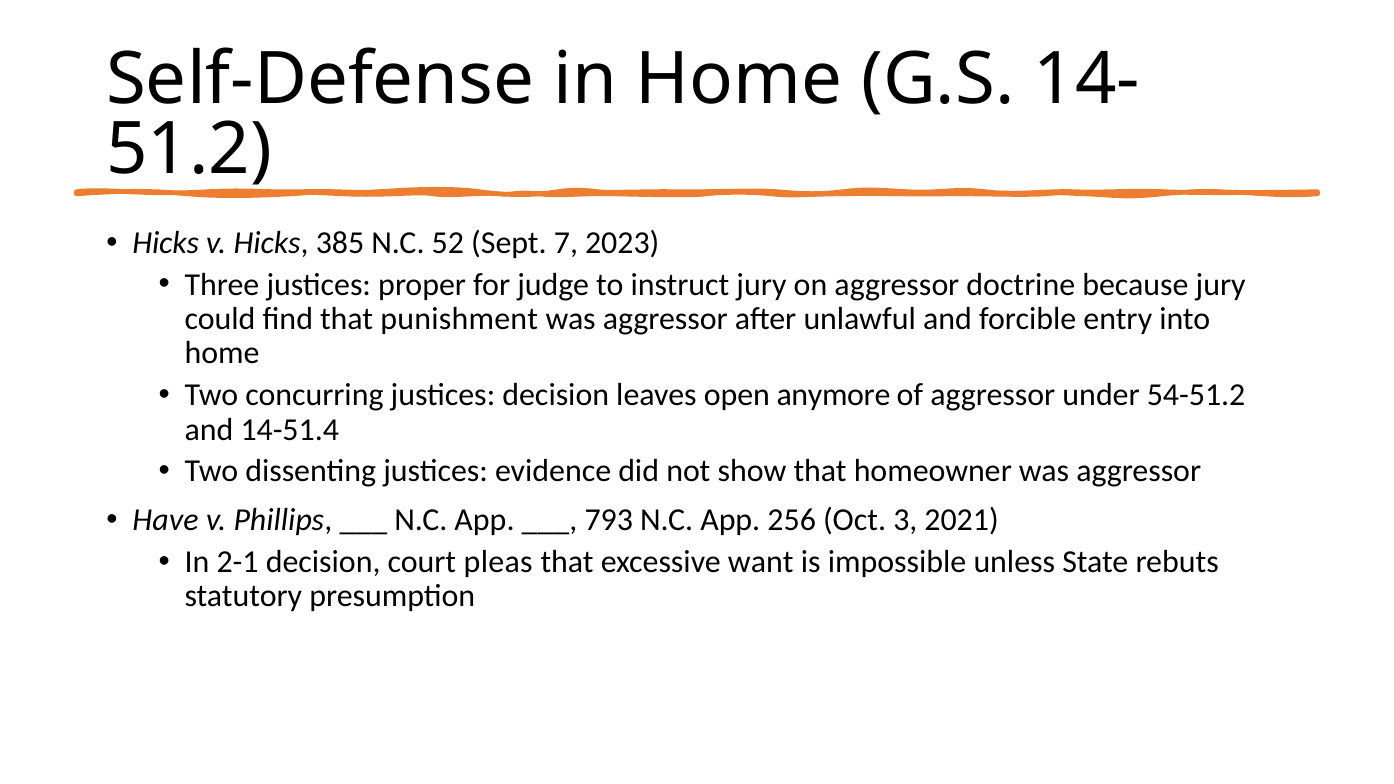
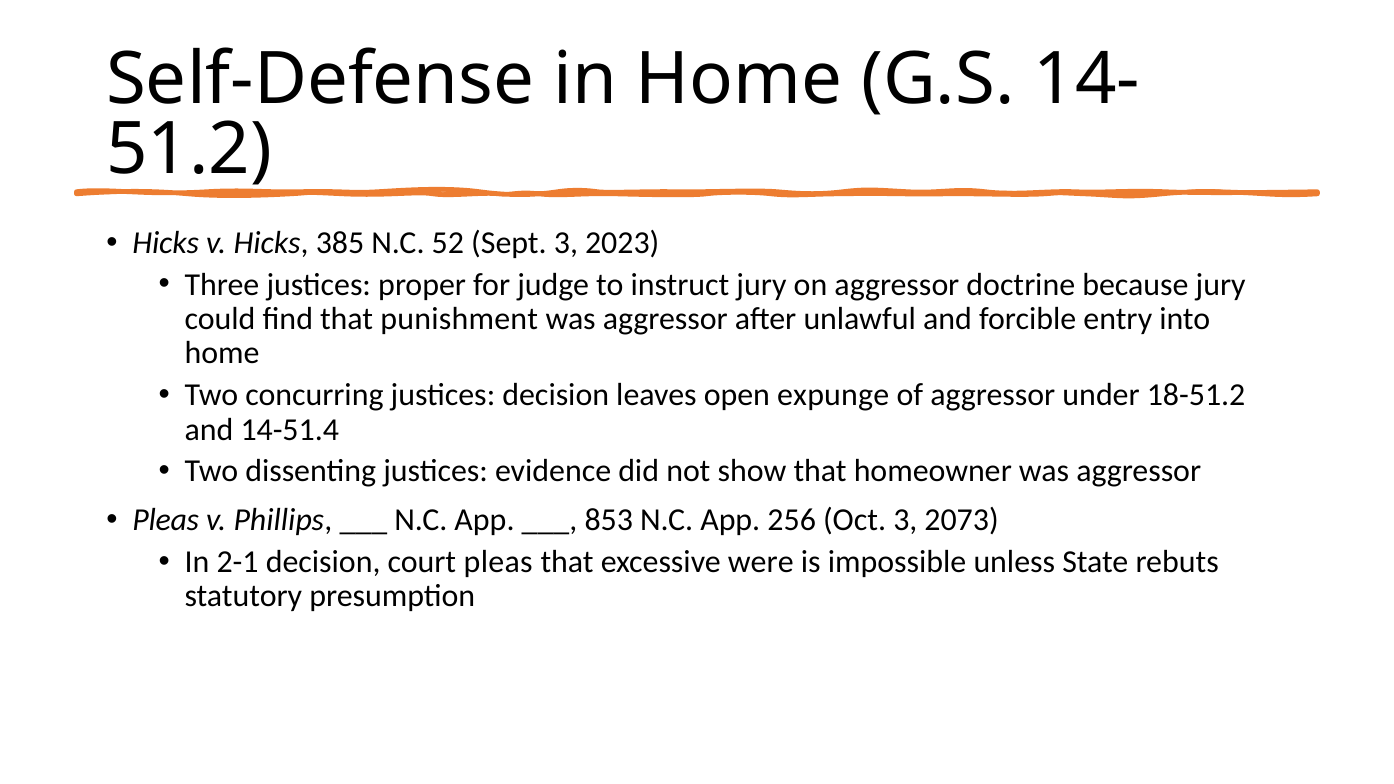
Sept 7: 7 -> 3 (566, 243)
anymore: anymore -> expunge (833, 395)
54-51.2: 54-51.2 -> 18-51.2 (1196, 395)
Have: Have -> Pleas (166, 520)
793: 793 -> 853 (609, 520)
2021: 2021 -> 2073 (962, 520)
want: want -> were (761, 562)
